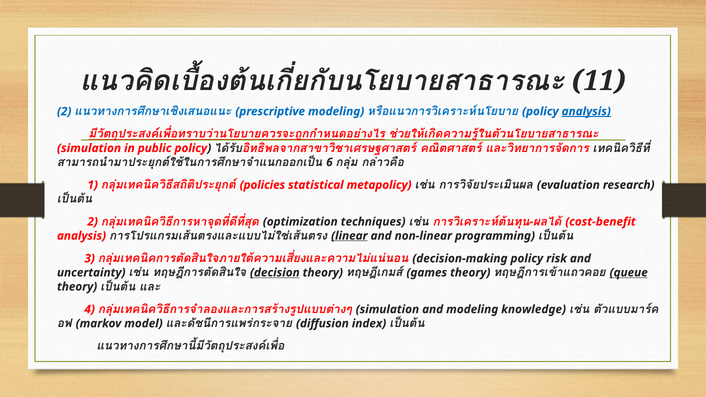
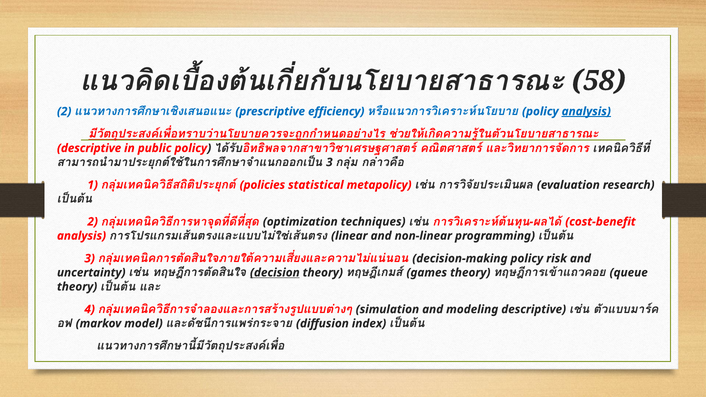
11: 11 -> 58 (599, 81)
prescriptive modeling: modeling -> efficiency (336, 111)
simulation: simulation -> descriptive (89, 148)
6: 6 -> 3 (329, 162)
linear underline: present -> none (349, 236)
queue underline: present -> none (629, 273)
modeling knowledge: knowledge -> descriptive (534, 309)
